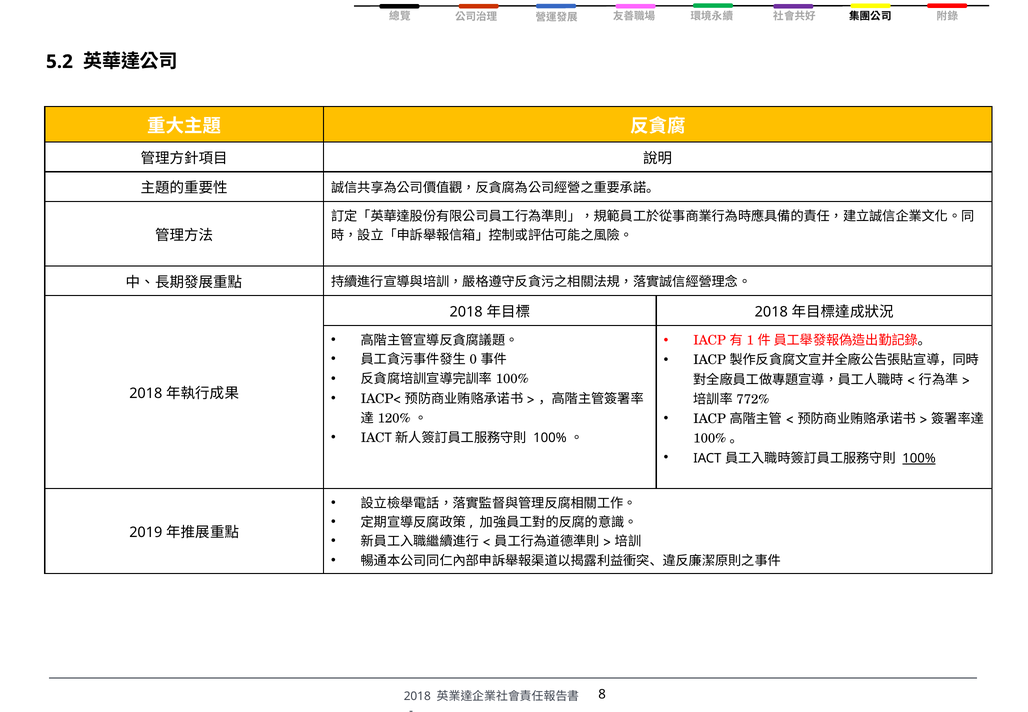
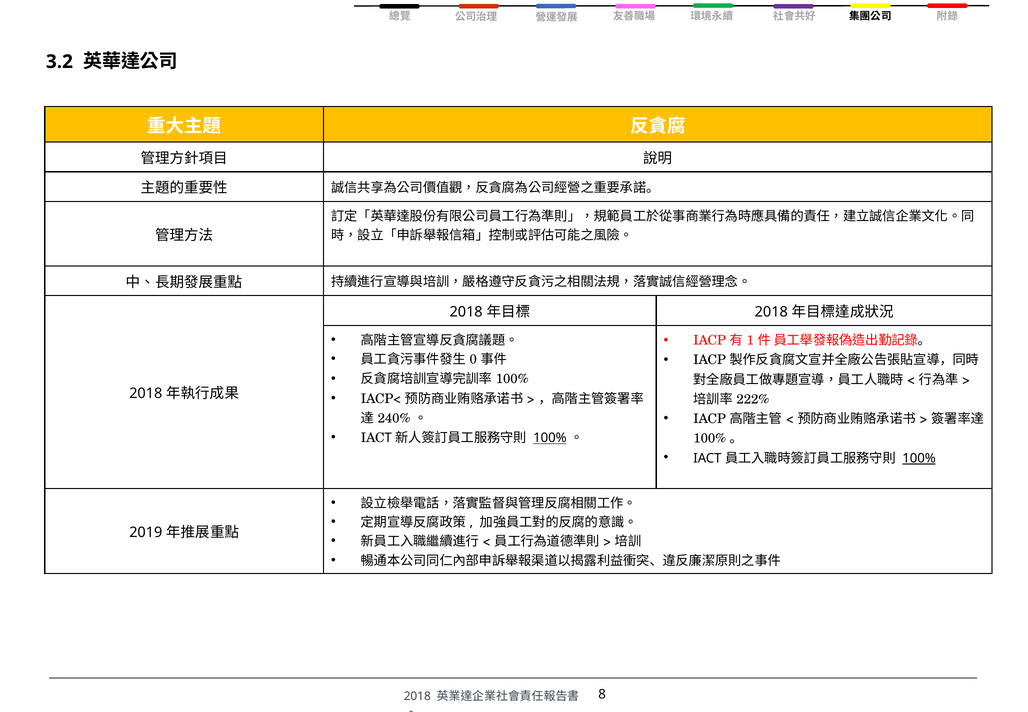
5.2: 5.2 -> 3.2 (59, 62)
772%: 772% -> 222% (753, 399)
120%: 120% -> 240% (394, 418)
100% underline: none -> present (550, 438)
